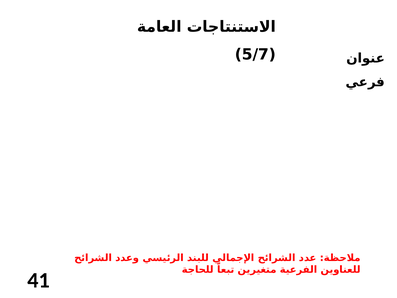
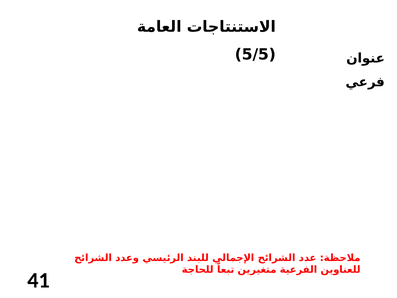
5/7: 5/7 -> 5/5 (255, 55)
